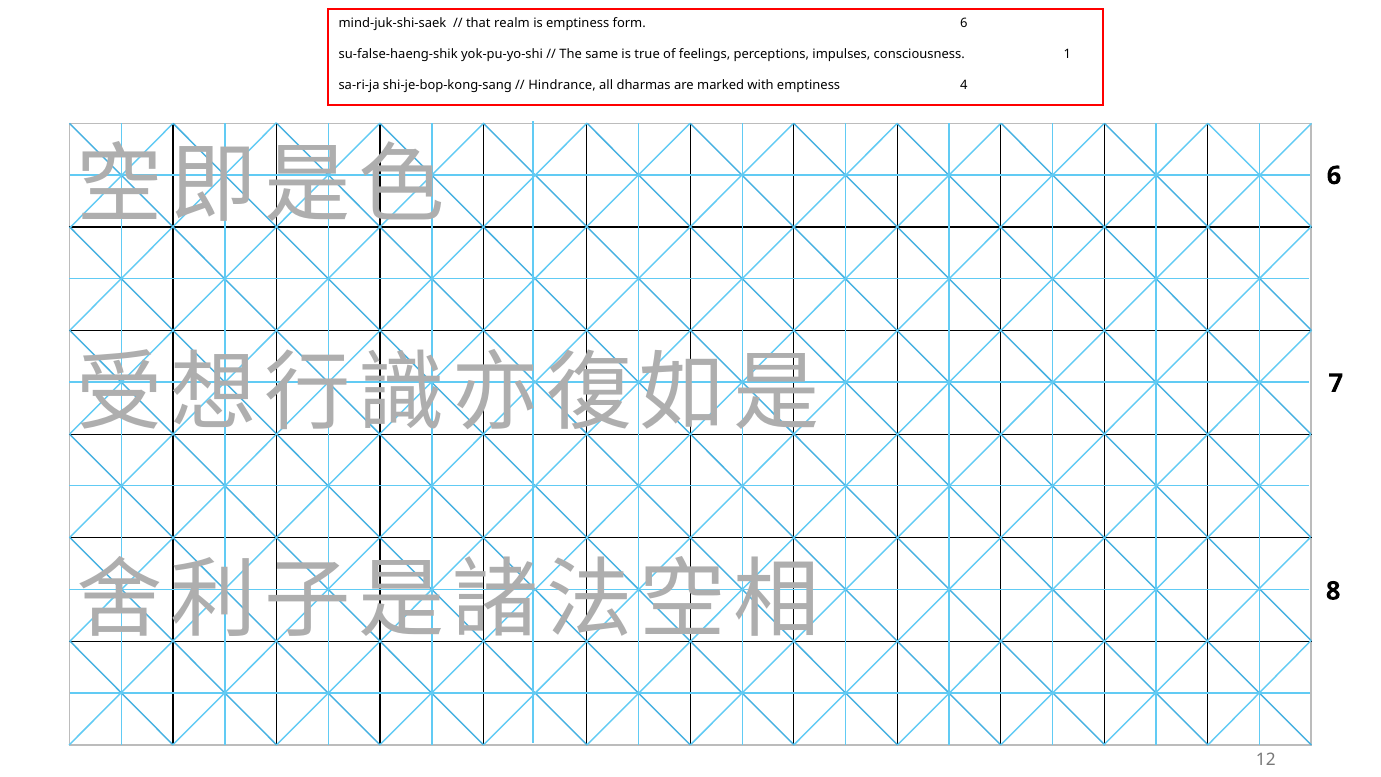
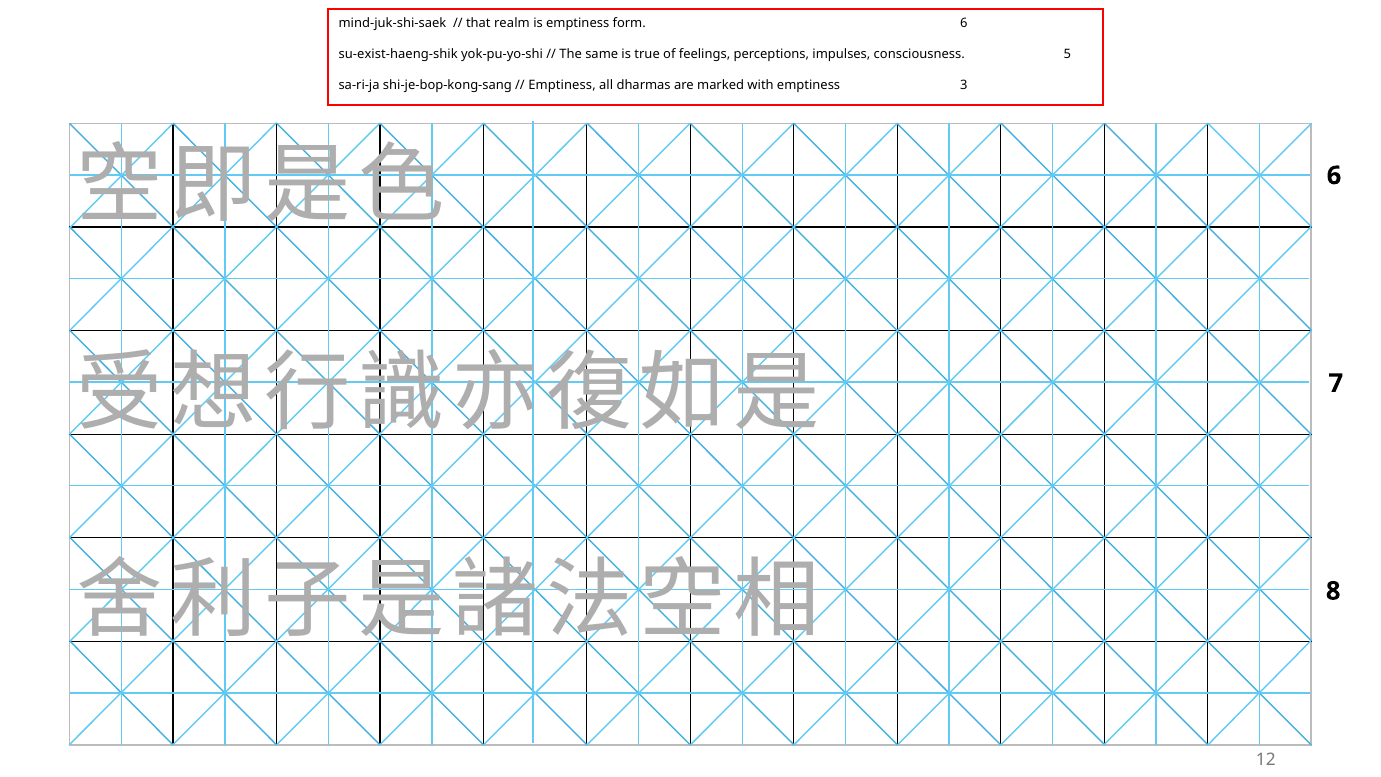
su-false-haeng-shik: su-false-haeng-shik -> su-exist-haeng-shik (398, 54)
1: 1 -> 5 (1067, 54)
Hindrance: Hindrance -> Emptiness (562, 85)
4: 4 -> 3 (964, 85)
